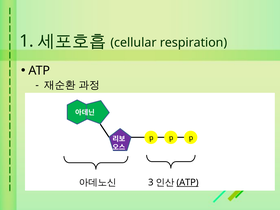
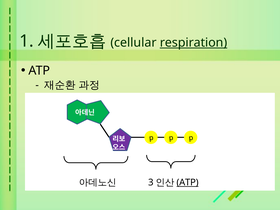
respiration underline: none -> present (194, 43)
